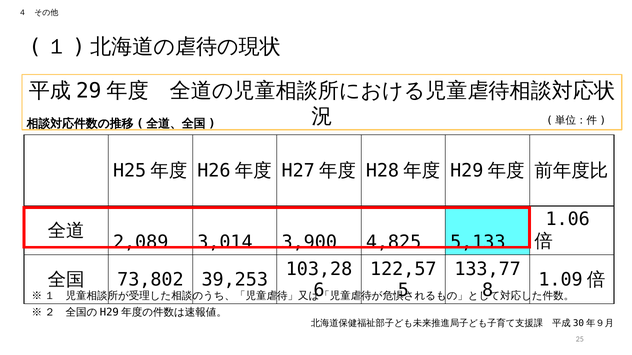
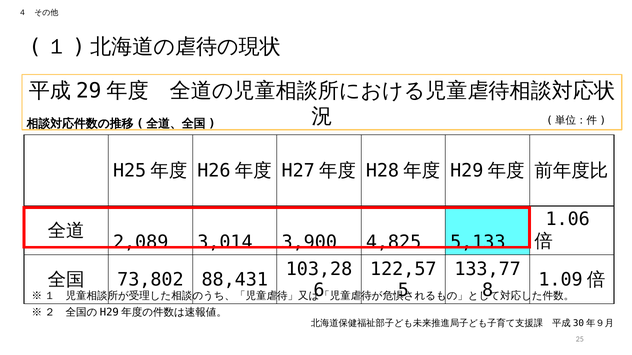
39,253: 39,253 -> 88,431 (235, 280)
